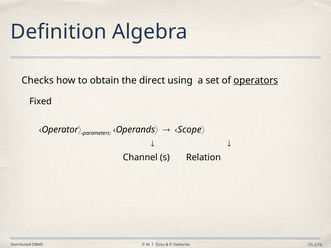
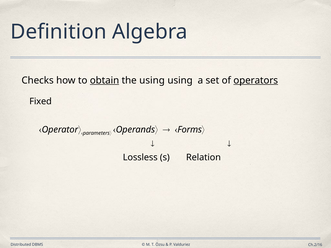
obtain underline: none -> present (104, 80)
the direct: direct -> using (152, 80)
Scope: Scope -> Forms (190, 130)
Channel: Channel -> Lossless (140, 157)
